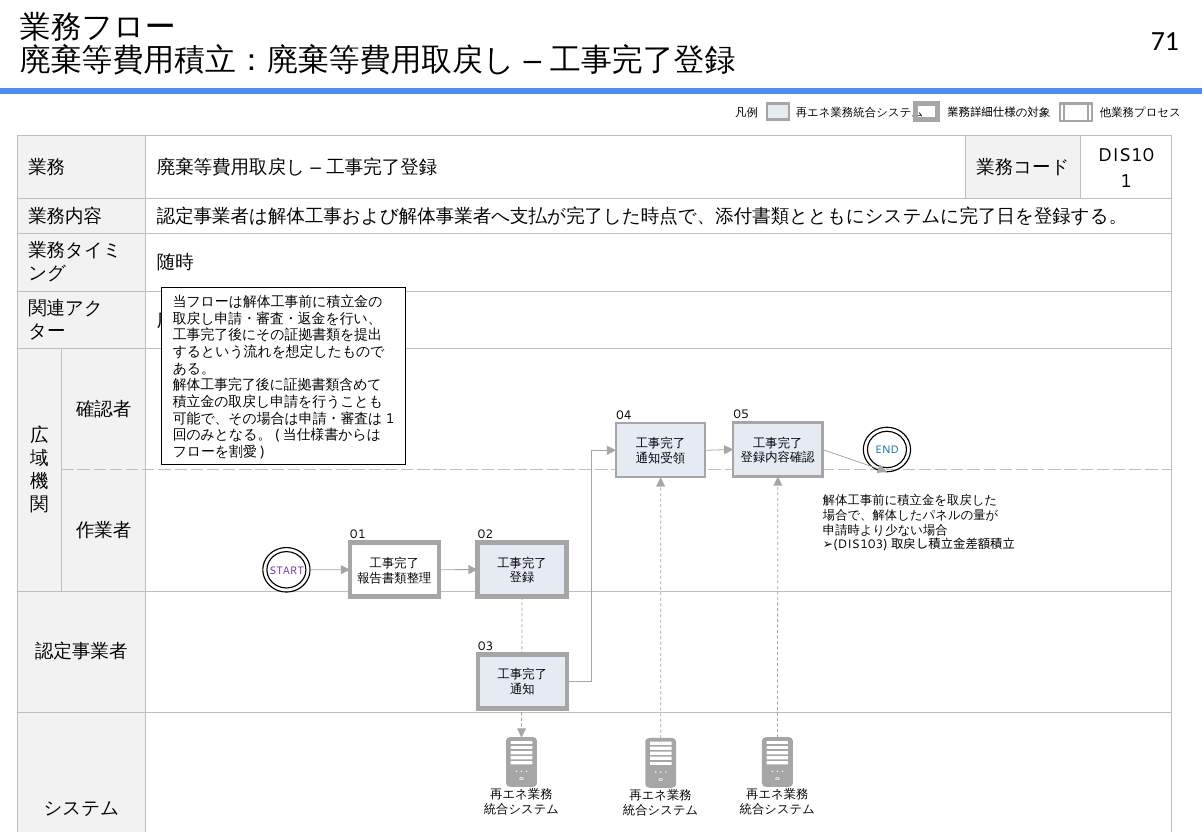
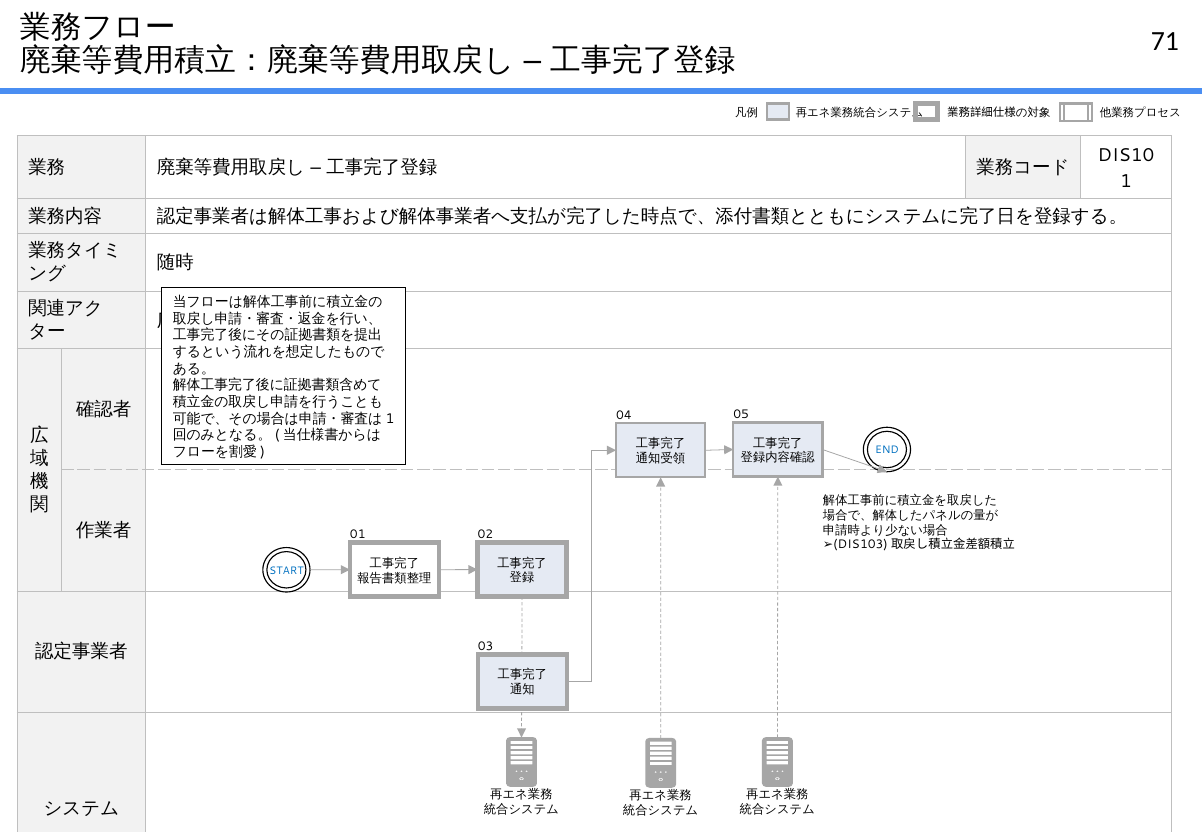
START colour: purple -> blue (286, 571)
